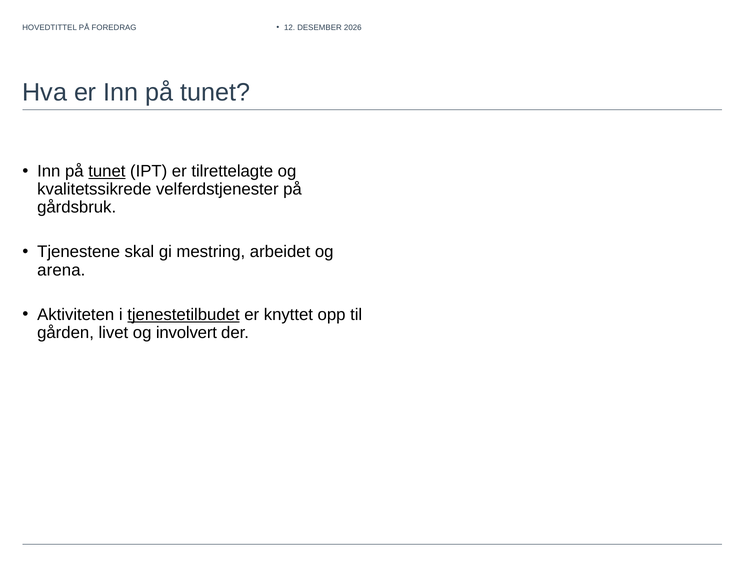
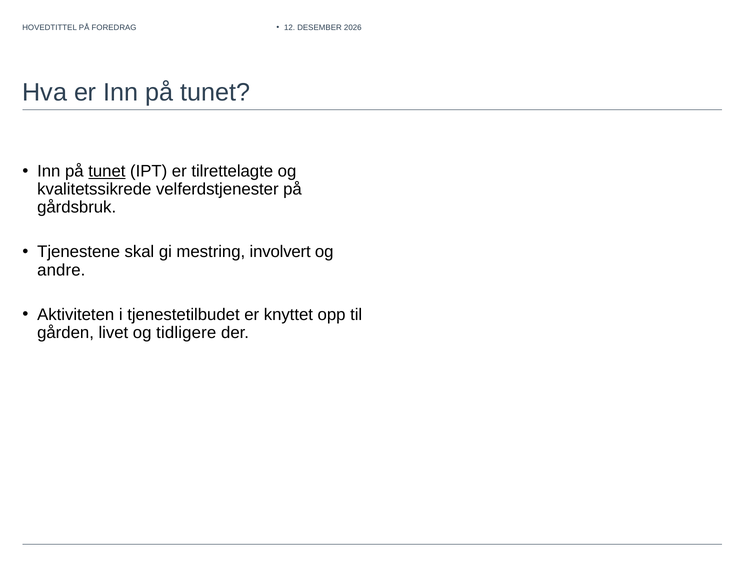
arbeidet: arbeidet -> involvert (280, 252)
arena: arena -> andre (61, 270)
tjenestetilbudet underline: present -> none (183, 315)
involvert: involvert -> tidligere (186, 333)
